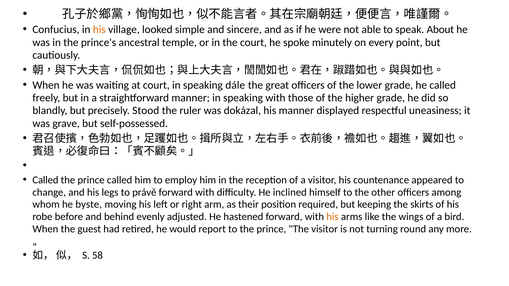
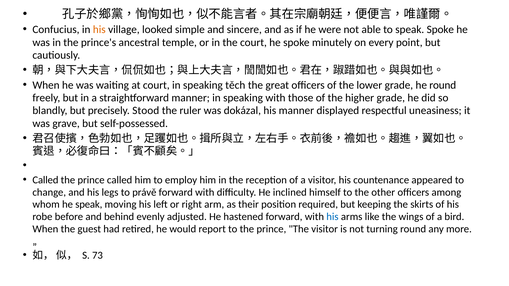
speak About: About -> Spoke (440, 30)
dále: dále -> těch (235, 85)
he called: called -> round (443, 85)
he byste: byste -> speak (89, 205)
his colour: orange -> blue (332, 217)
58: 58 -> 73 (97, 256)
